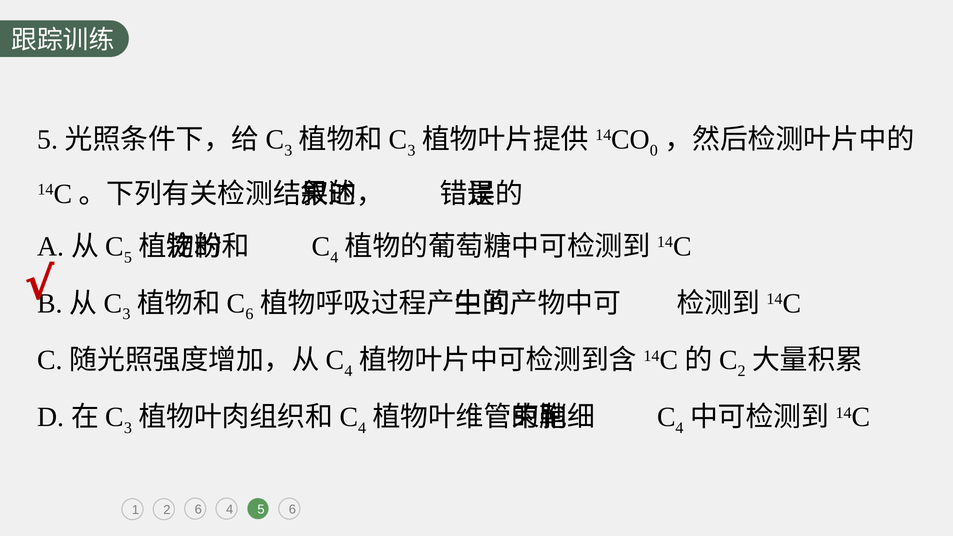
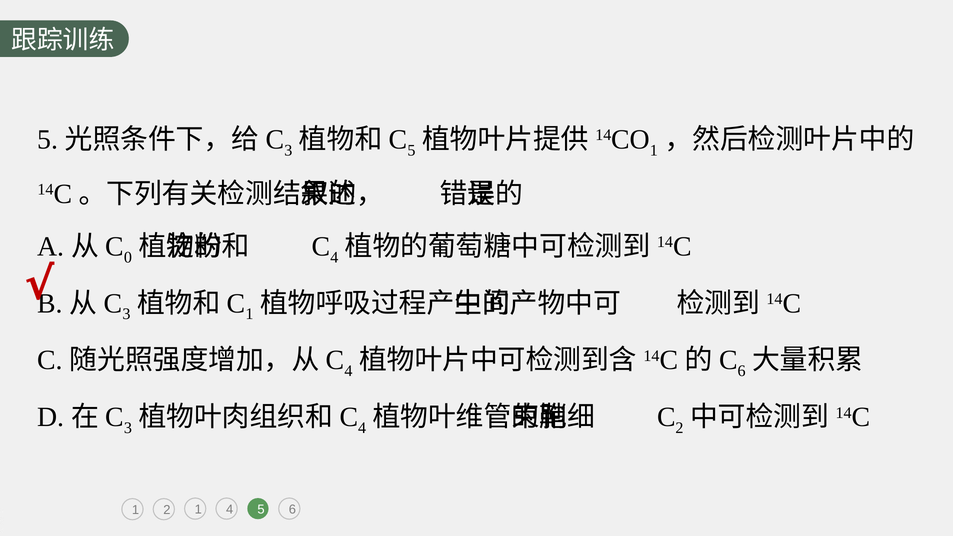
3: 3 -> 5 (411, 150)
0: 0 -> 1 (654, 150)
5: 5 -> 0 (128, 257)
6: 6 -> 1 (249, 314)
2: 2 -> 6 (742, 371)
4: 4 -> 2 (679, 428)
2 6: 6 -> 1 (198, 510)
